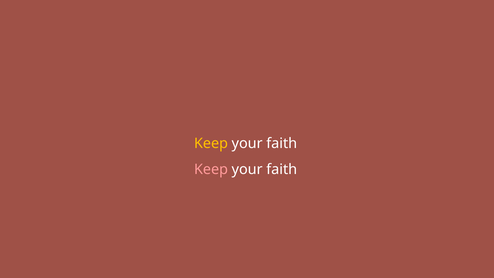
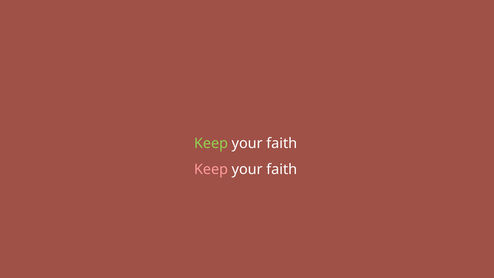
Keep colour: yellow -> light green (211, 143)
